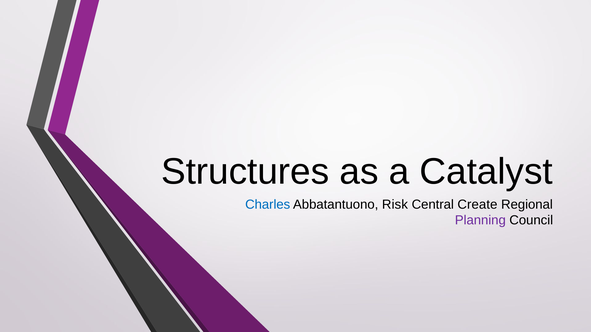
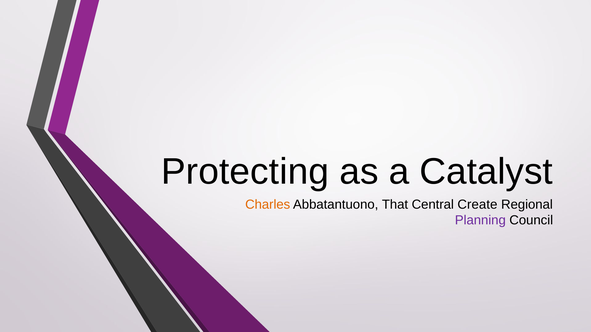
Structures: Structures -> Protecting (245, 172)
Charles colour: blue -> orange (268, 205)
Risk: Risk -> That (395, 205)
